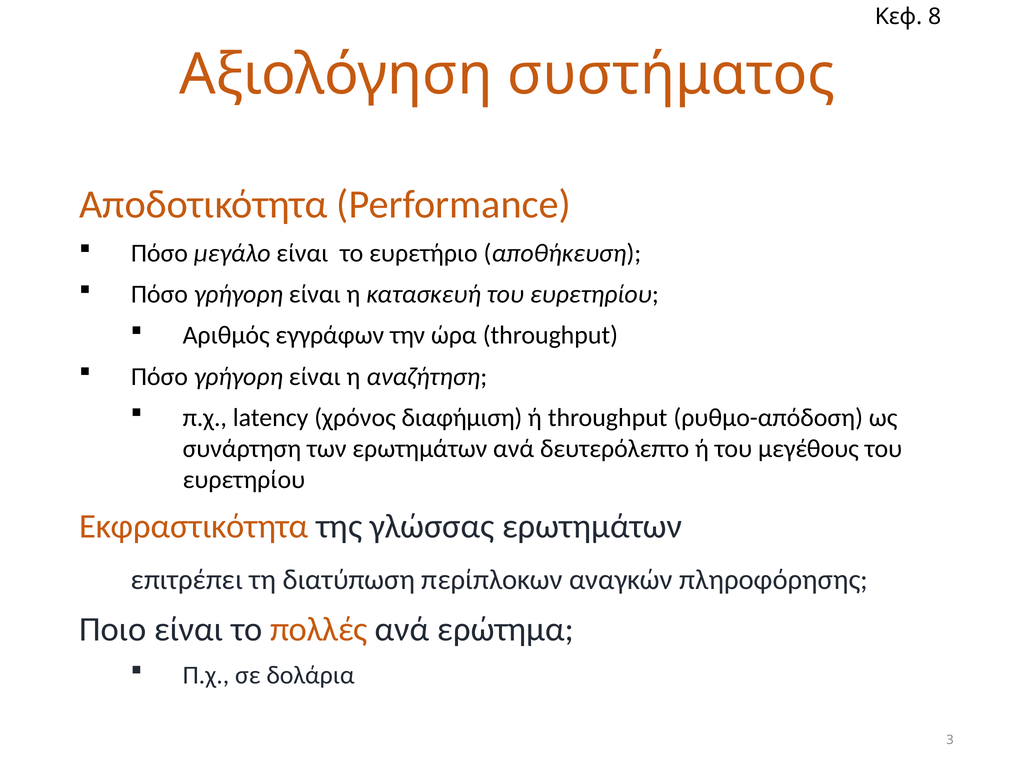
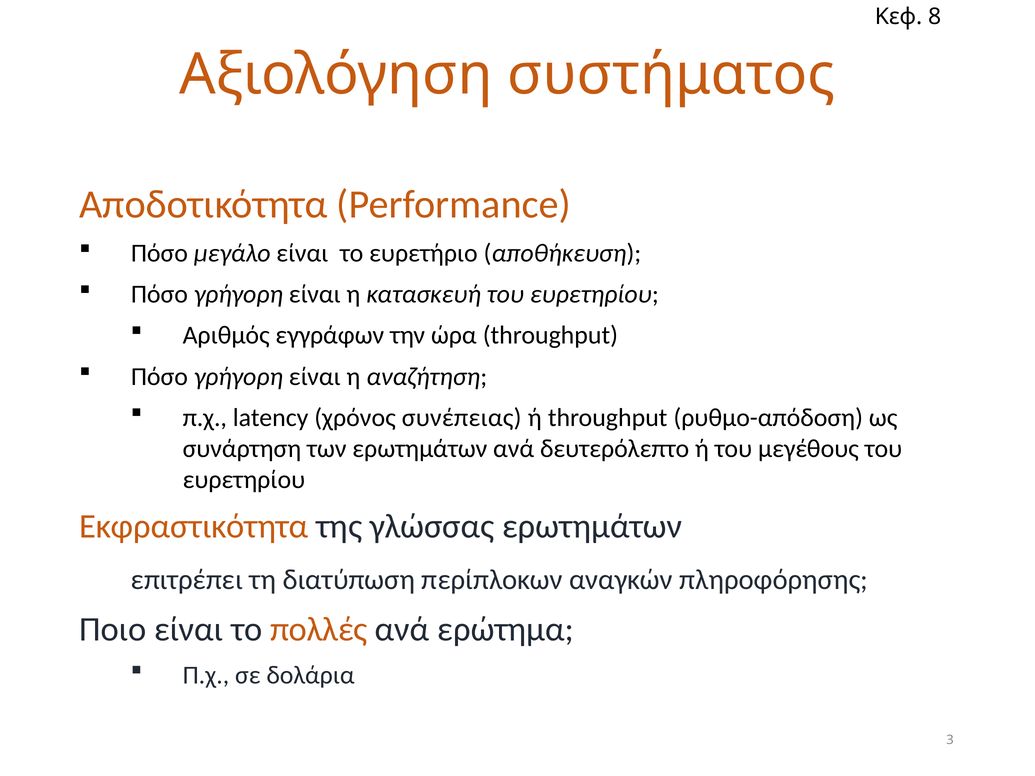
διαφήμιση: διαφήμιση -> συνέπειας (462, 418)
